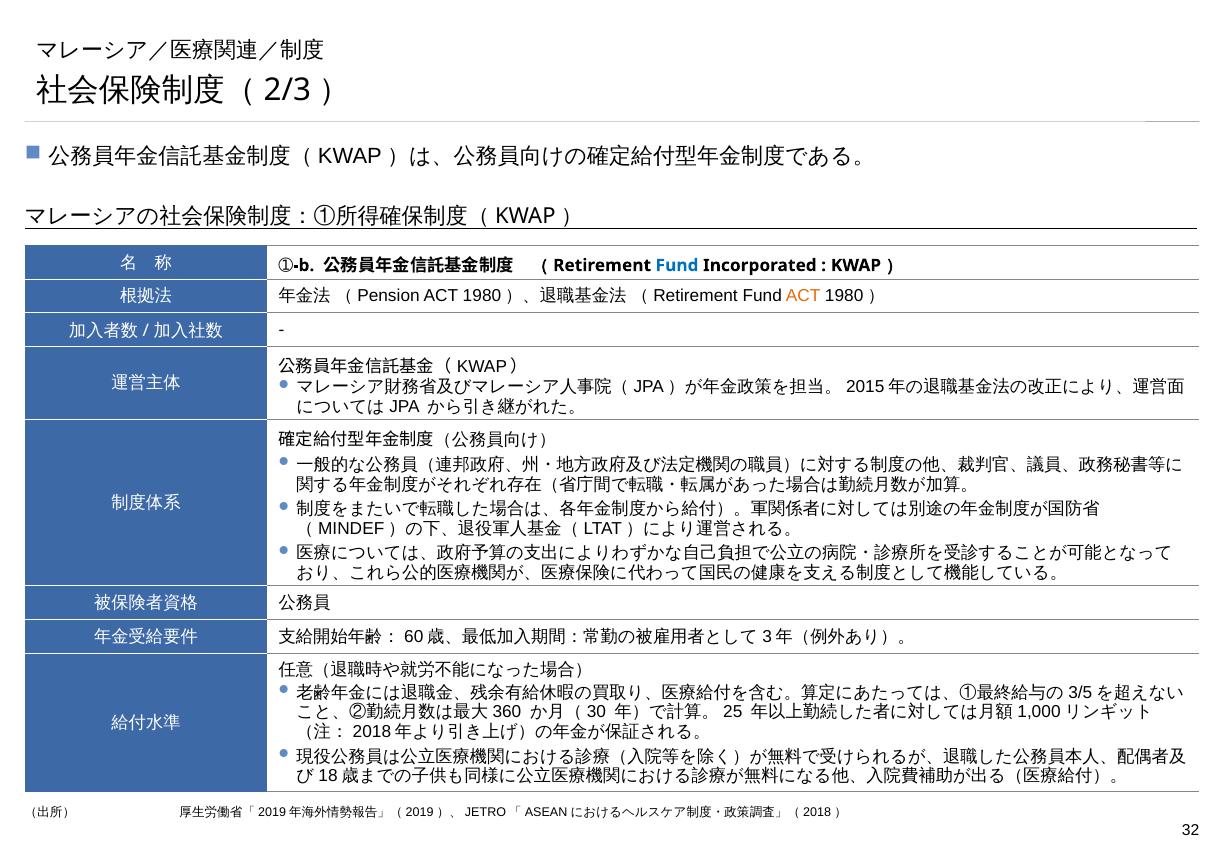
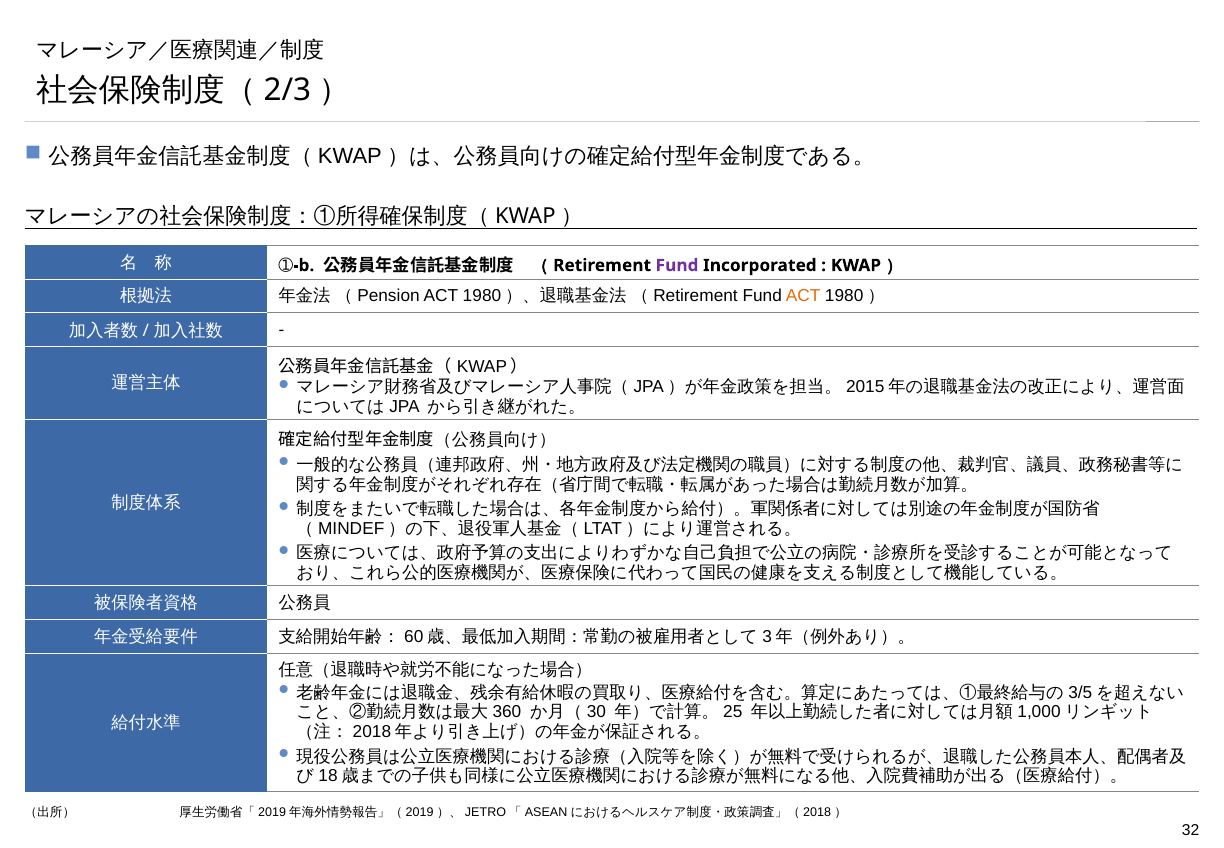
Fund colour: blue -> purple (677, 265)
